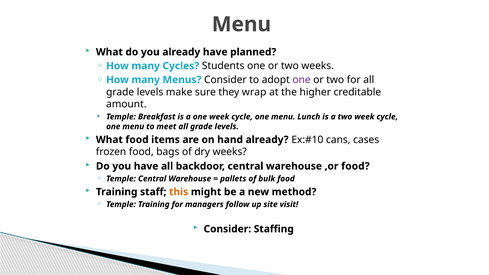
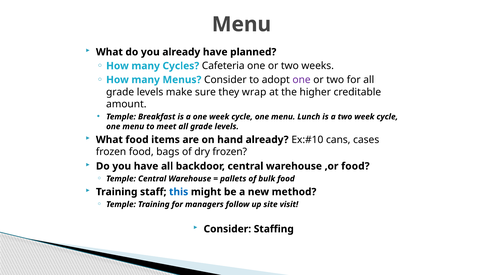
Students: Students -> Cafeteria (223, 66)
dry weeks: weeks -> frozen (230, 152)
this colour: orange -> blue (179, 192)
